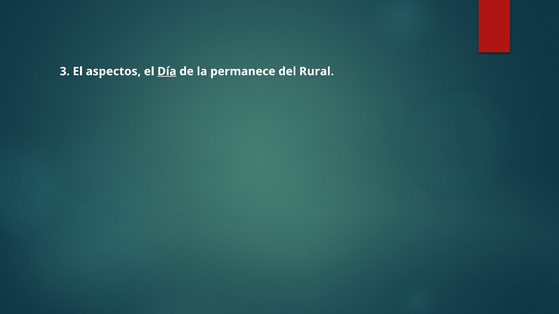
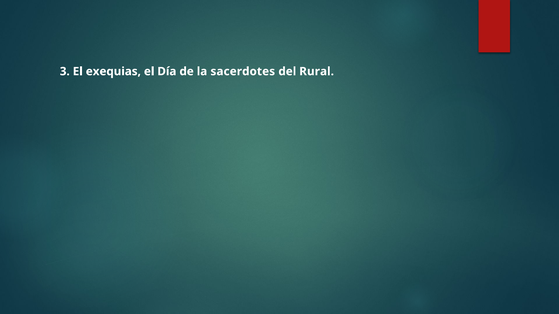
aspectos: aspectos -> exequias (113, 72)
Día underline: present -> none (167, 72)
permanece: permanece -> sacerdotes (243, 72)
